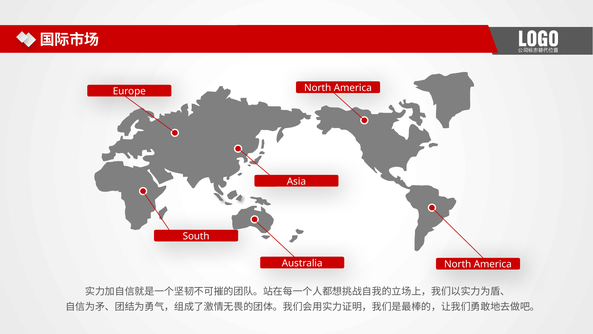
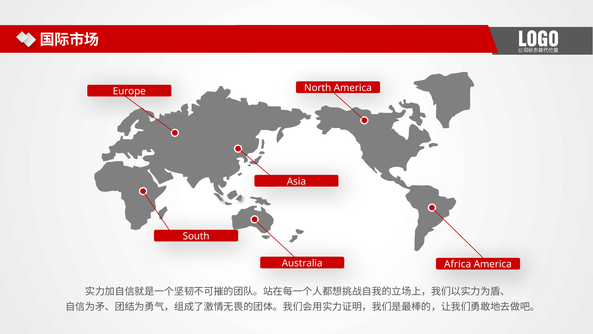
North: North -> Africa (458, 264)
